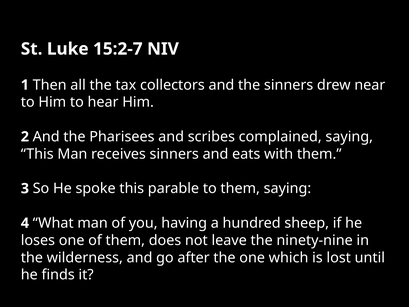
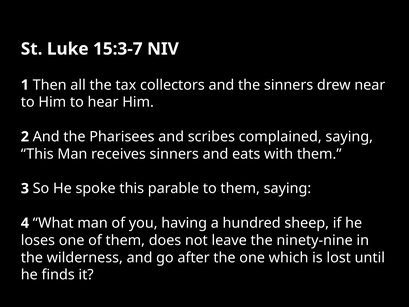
15:2-7: 15:2-7 -> 15:3-7 (118, 49)
